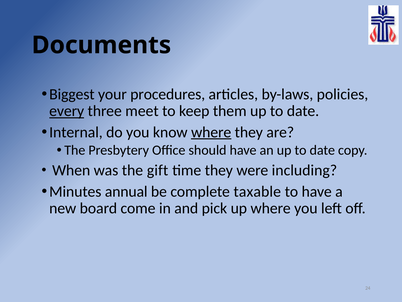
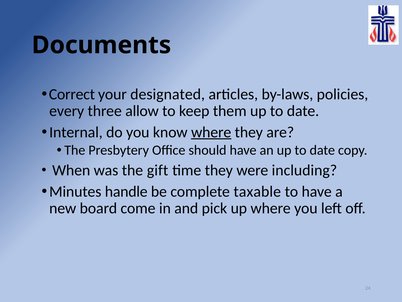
Biggest: Biggest -> Correct (72, 94)
procedures: procedures -> designated (168, 94)
every underline: present -> none (67, 111)
meet: meet -> allow (142, 111)
annual: annual -> handle (126, 191)
